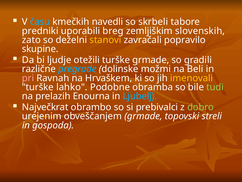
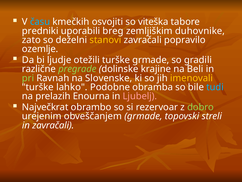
navedli: navedli -> osvojiti (107, 22)
skrbeli: skrbeli -> viteška (153, 22)
slovenskih: slovenskih -> duhovnike (200, 31)
skupine: skupine -> ozemlje (40, 49)
pregrade colour: light blue -> light green (77, 69)
možmi: možmi -> krajine (156, 69)
pri colour: pink -> light green (28, 78)
Hrvaškem: Hrvaškem -> Slovenske (109, 78)
tudi colour: light green -> light blue (215, 87)
Ljubelj colour: light blue -> pink (140, 96)
prebivalci: prebivalci -> rezervoar (157, 107)
in gospoda: gospoda -> zavračali (53, 125)
